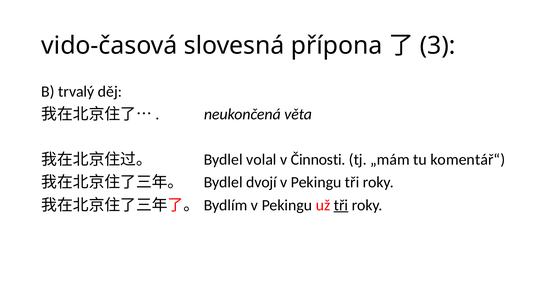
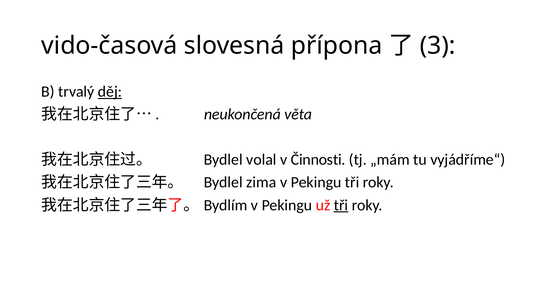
děj underline: none -> present (110, 92)
komentář“: komentář“ -> vyjádříme“ (468, 160)
dvojí: dvojí -> zima (261, 182)
